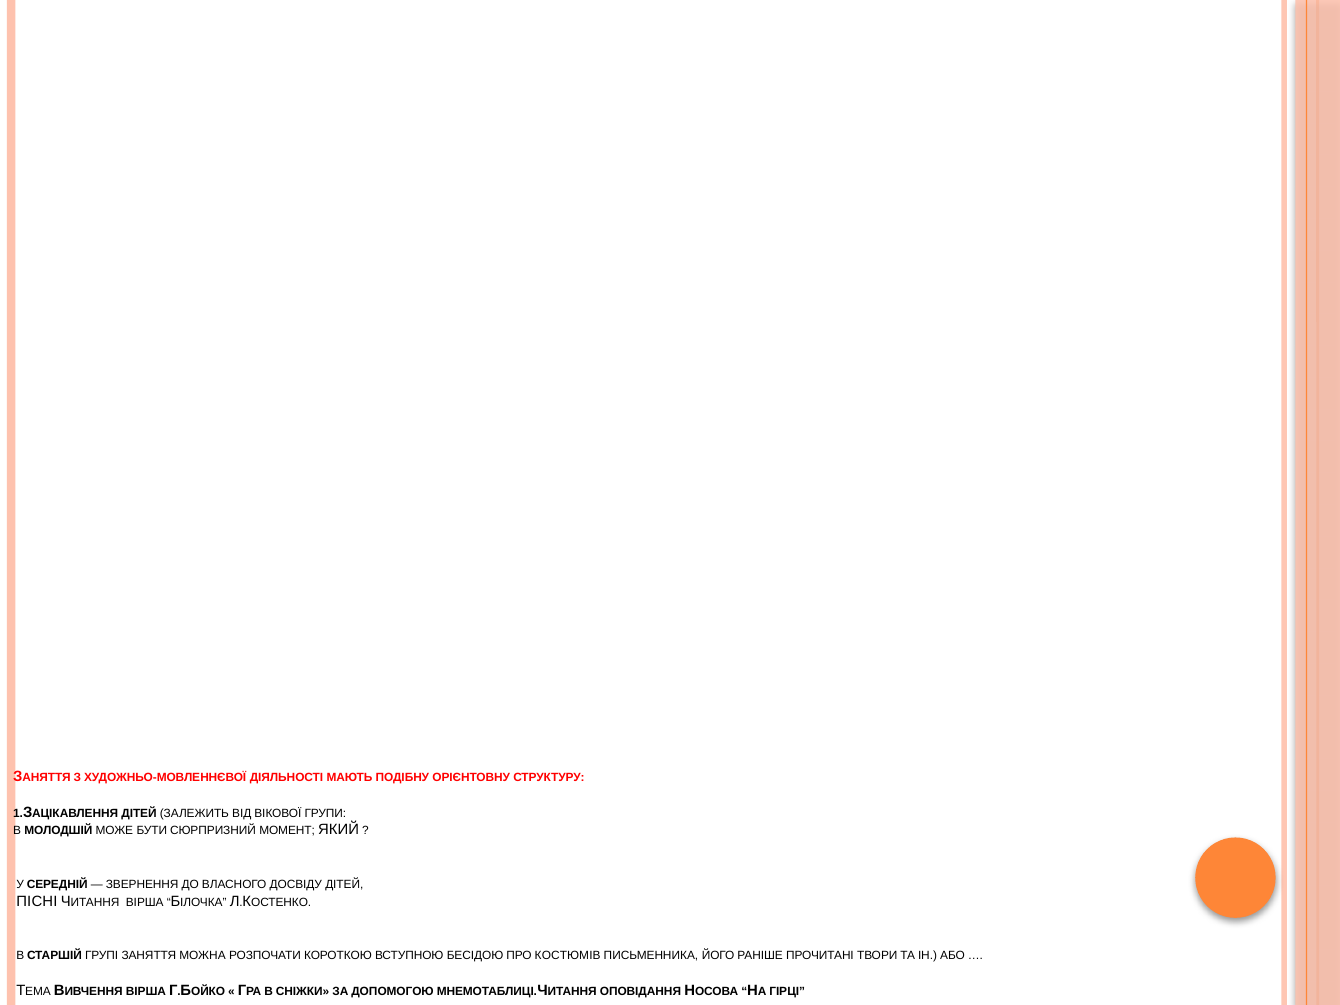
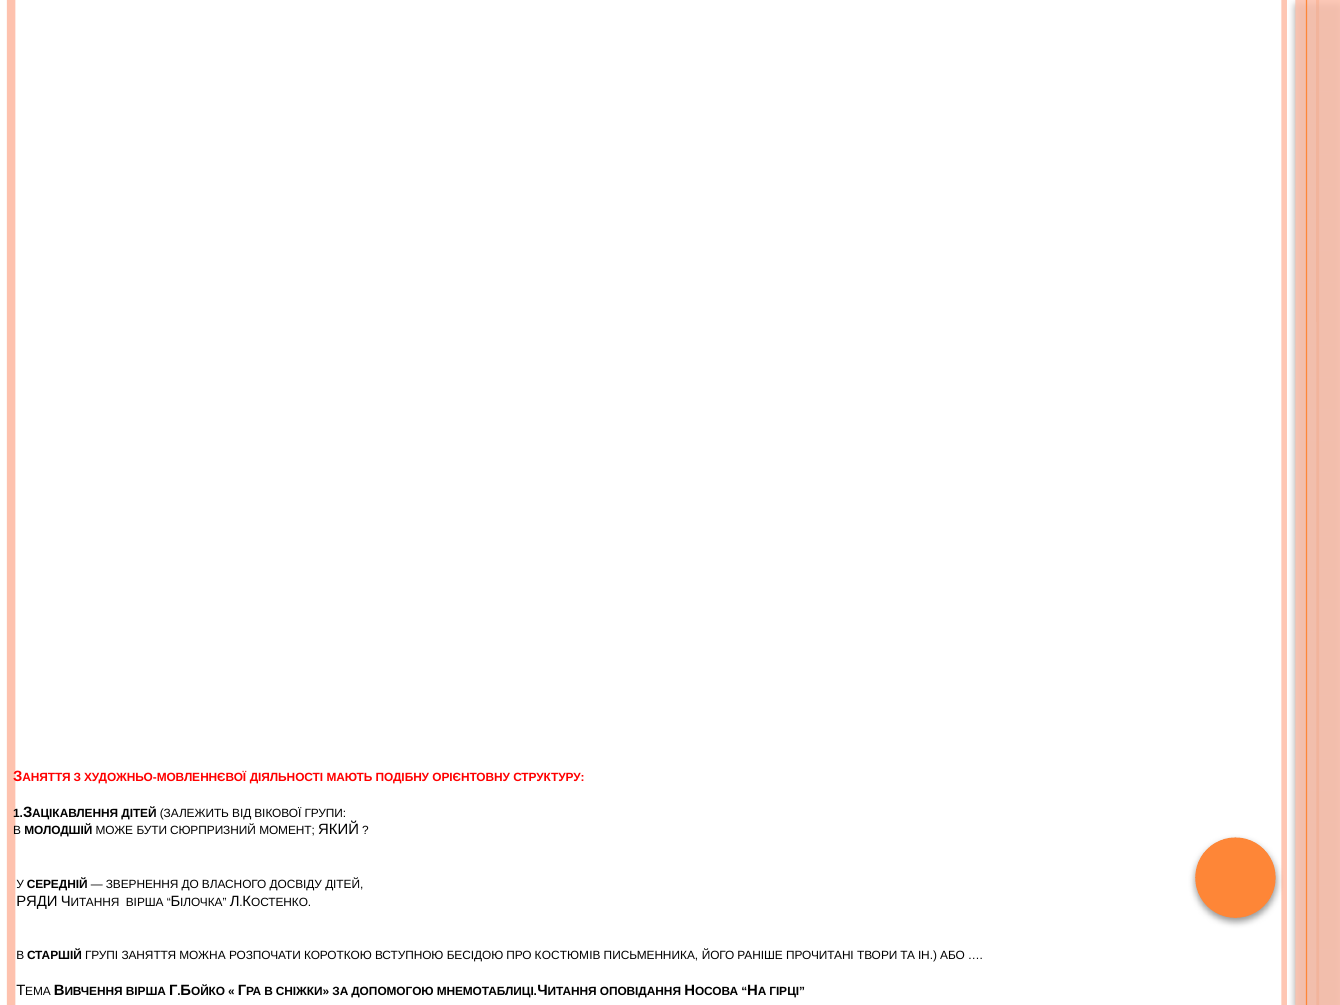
ПІСНІ: ПІСНІ -> РЯДИ (37, 901)
